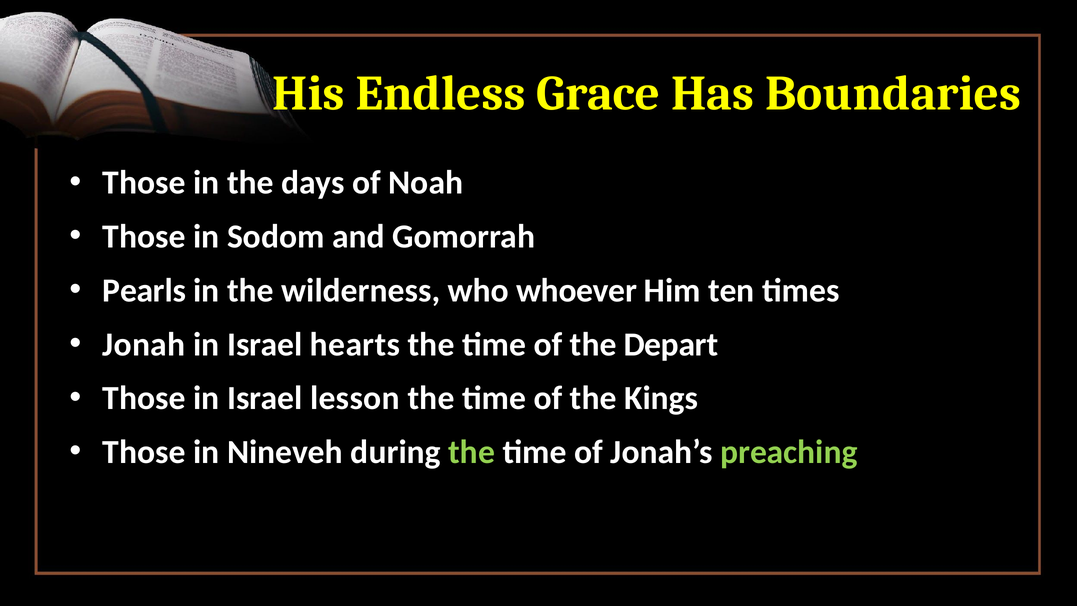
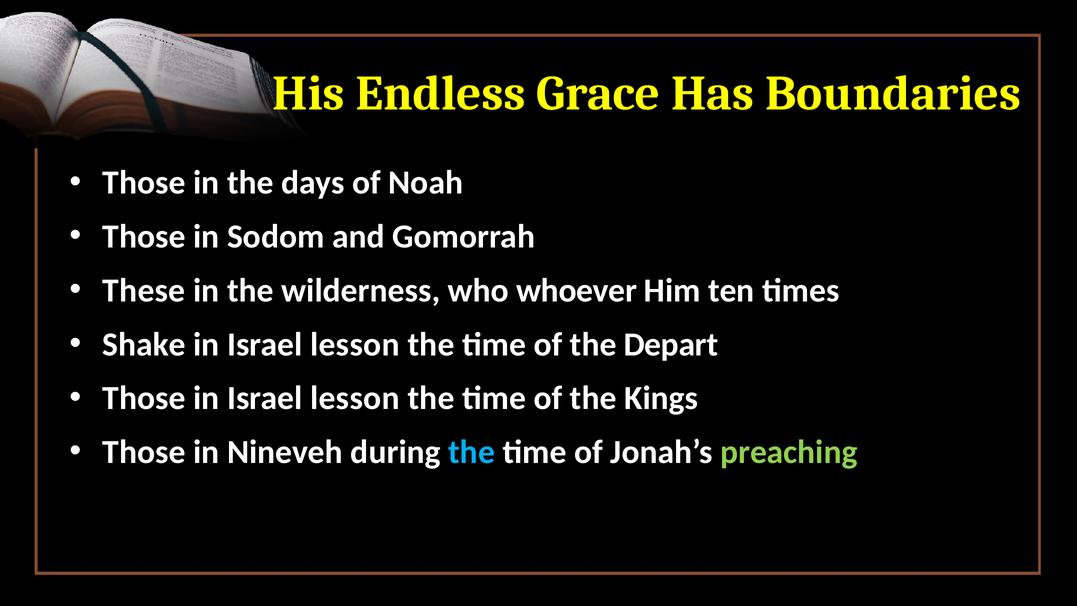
Pearls: Pearls -> These (144, 290)
Jonah: Jonah -> Shake (144, 344)
hearts: hearts -> lesson (355, 344)
the colour: light green -> light blue (472, 452)
